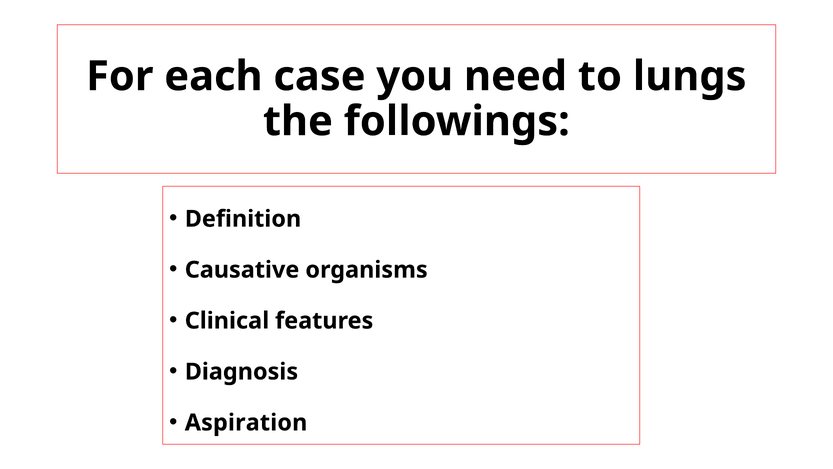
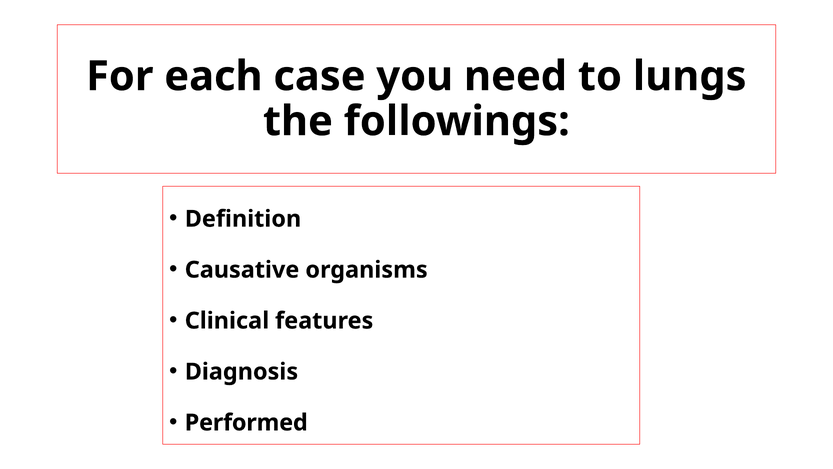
Aspiration: Aspiration -> Performed (246, 422)
